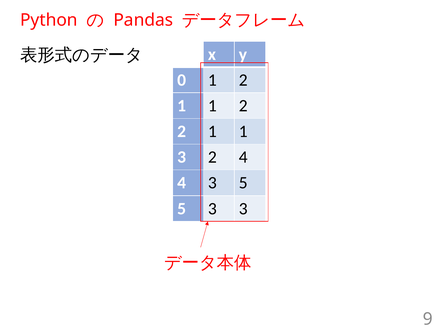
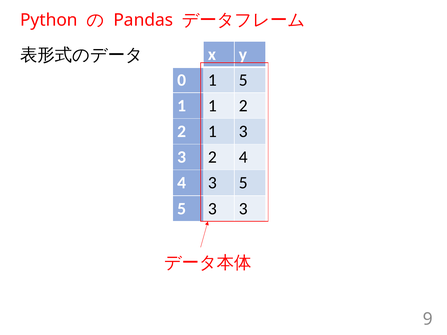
0 1 2: 2 -> 5 (243, 80)
1: 1 -> 3 (243, 132)
